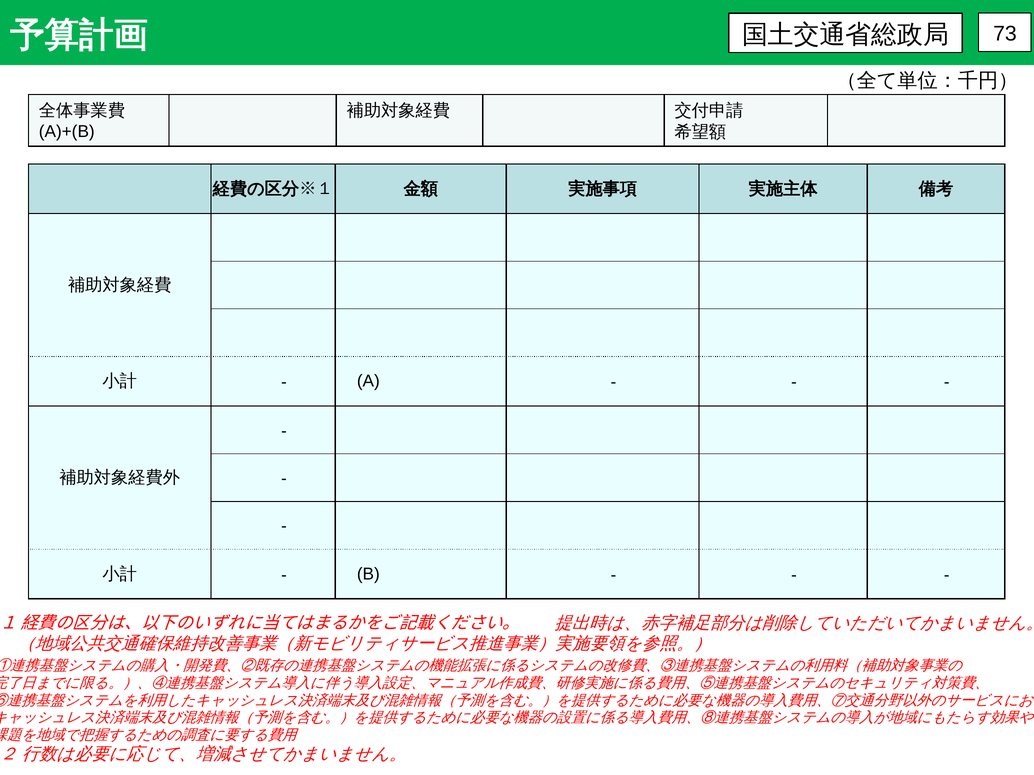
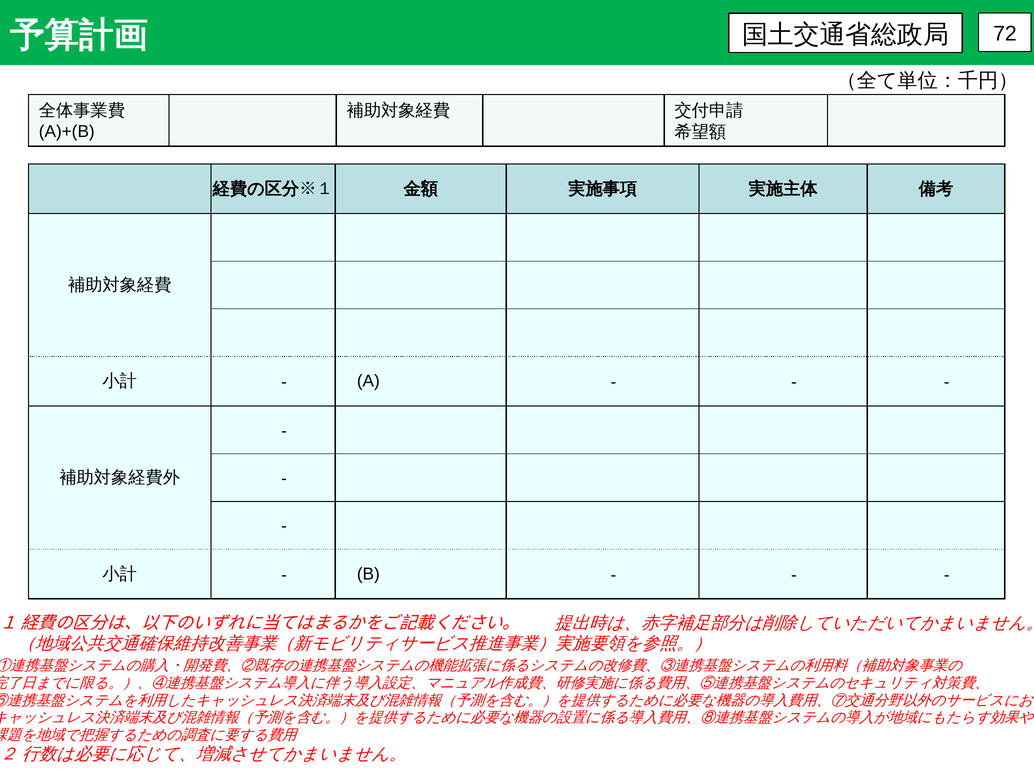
73: 73 -> 72 (1005, 34)
